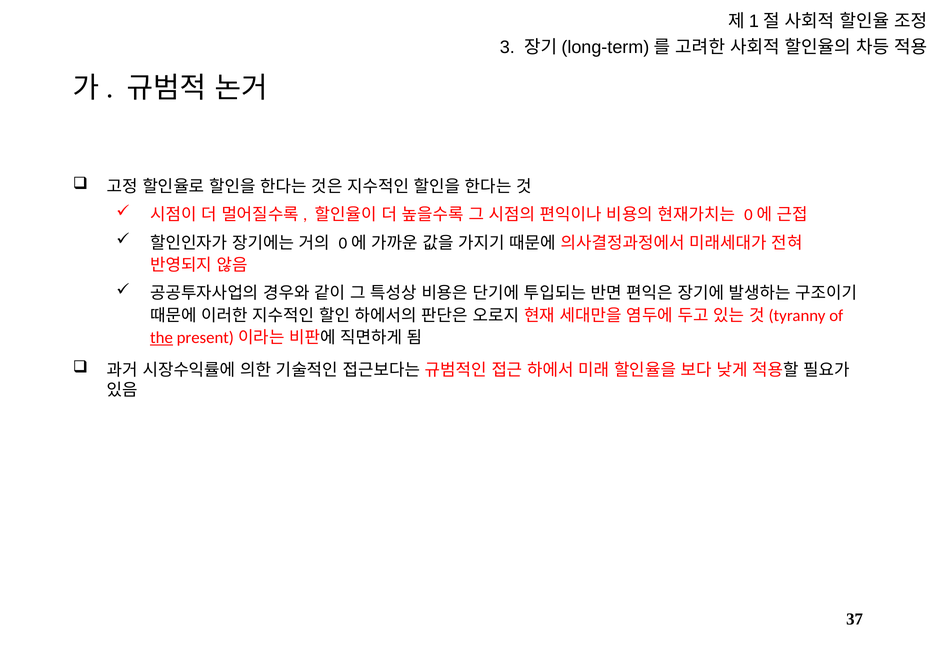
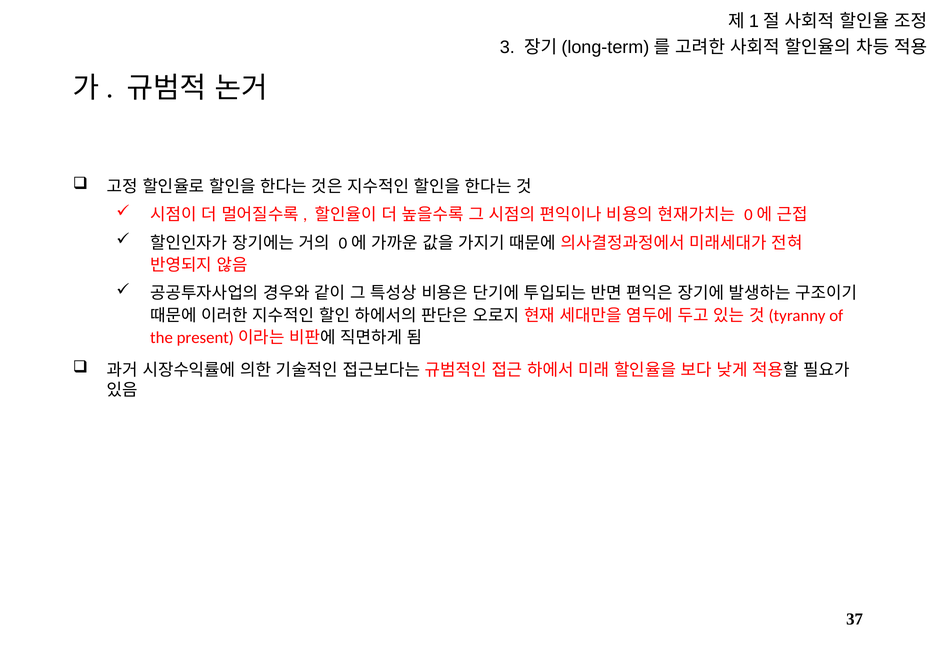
the underline: present -> none (161, 338)
